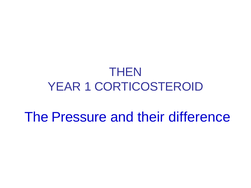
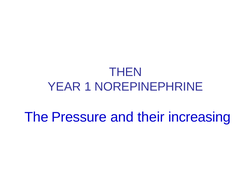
CORTICOSTEROID: CORTICOSTEROID -> NOREPINEPHRINE (149, 87)
difference: difference -> increasing (200, 117)
